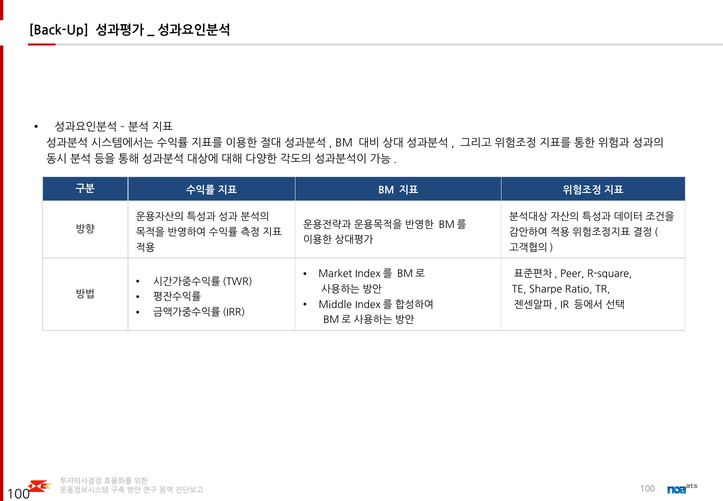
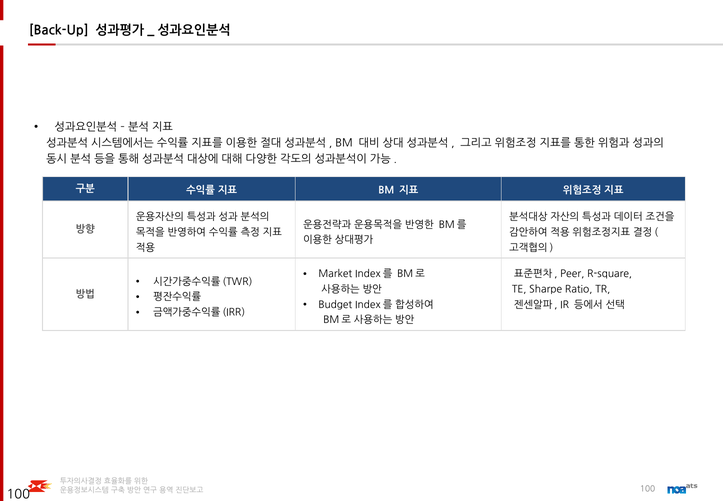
Middle: Middle -> Budget (335, 304)
